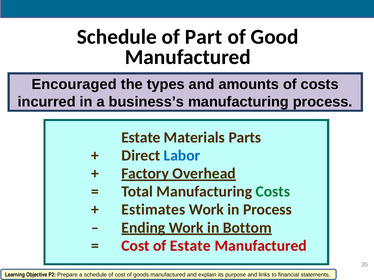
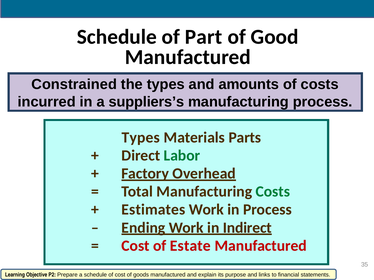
Encouraged: Encouraged -> Constrained (74, 84)
business’s: business’s -> suppliers’s (146, 102)
Estate: Estate -> Types (141, 138)
Labor colour: blue -> green (182, 156)
Bottom: Bottom -> Indirect (247, 228)
